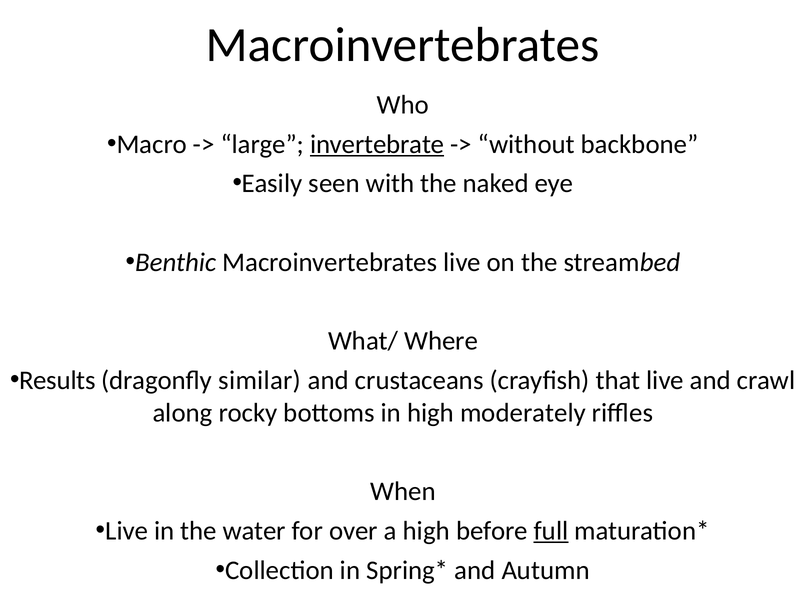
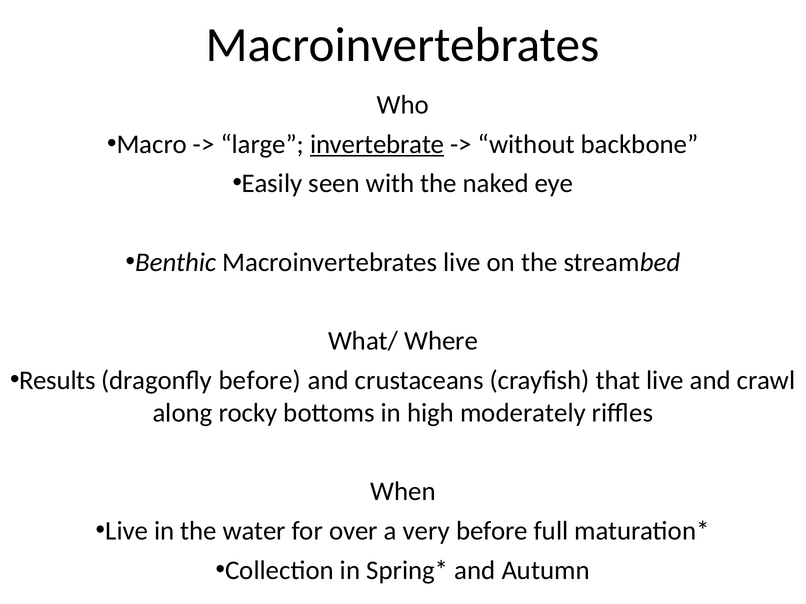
dragonfly similar: similar -> before (260, 381)
a high: high -> very (426, 531)
full underline: present -> none (551, 531)
